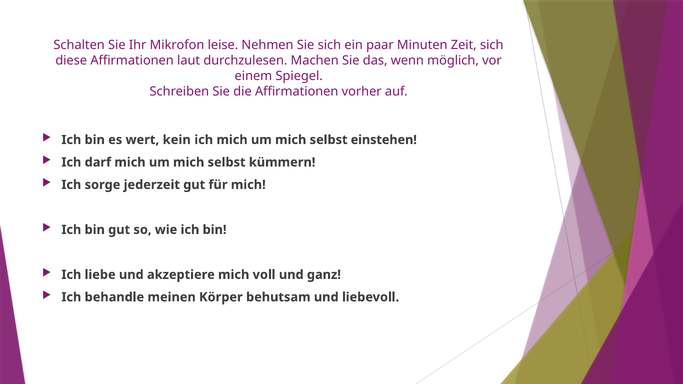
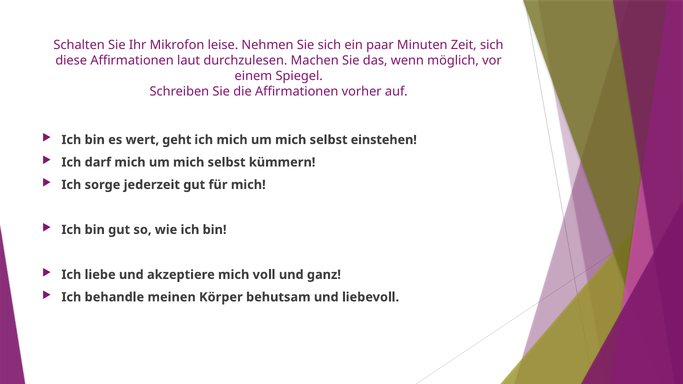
kein: kein -> geht (177, 140)
